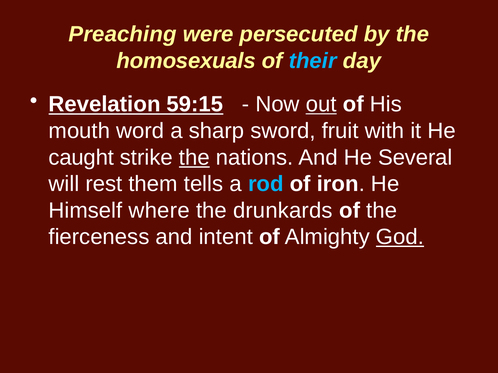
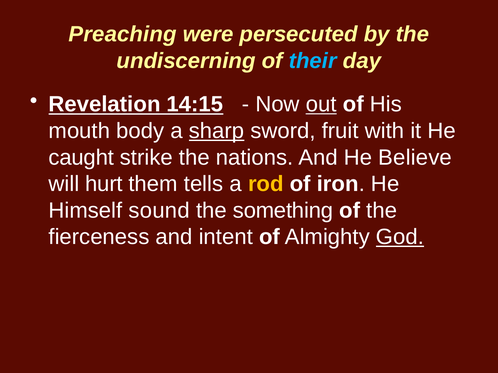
homosexuals: homosexuals -> undiscerning (186, 61)
59:15: 59:15 -> 14:15 (195, 104)
word: word -> body (140, 131)
sharp underline: none -> present (217, 131)
the underline: present -> none (194, 158)
Several: Several -> Believe (415, 158)
rest: rest -> hurt (104, 184)
rod colour: light blue -> yellow (266, 184)
where: where -> sound (159, 211)
drunkards: drunkards -> something (283, 211)
